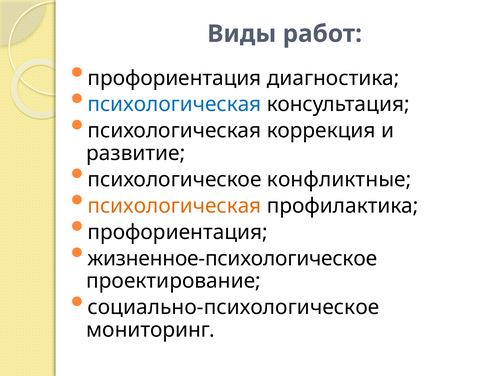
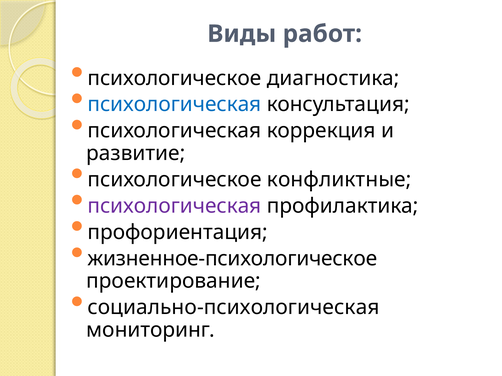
профориентация: профориентация -> психологическое (174, 78)
психологическая colour: orange -> purple (174, 206)
социально-психологическое: социально-психологическое -> социально-психологическая (233, 308)
